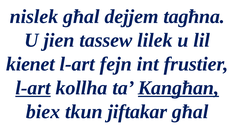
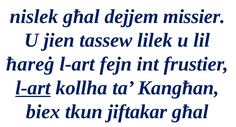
tagħna: tagħna -> missier (194, 16)
kienet: kienet -> ħareġ (30, 64)
Kangħan underline: present -> none (178, 88)
